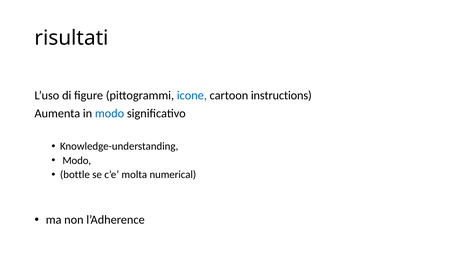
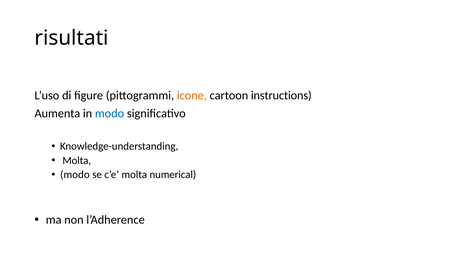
icone colour: blue -> orange (192, 96)
Modo: Modo -> Molta (77, 160)
bottle: bottle -> modo (75, 174)
